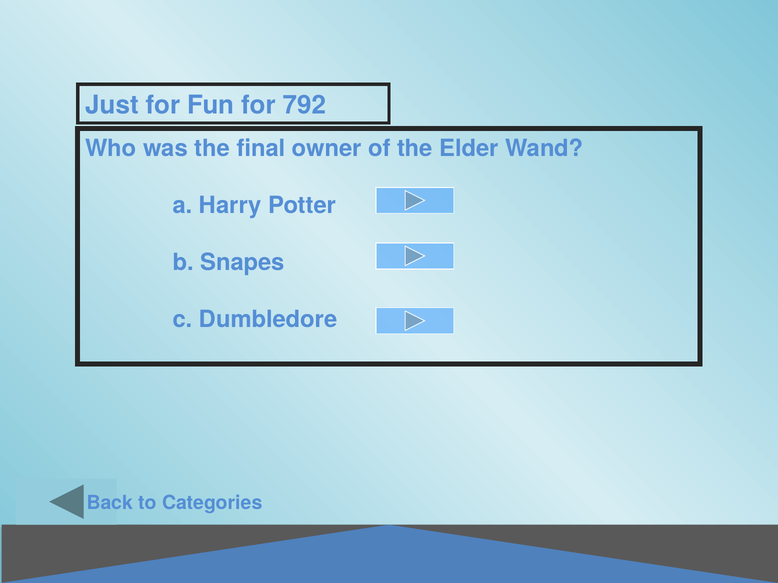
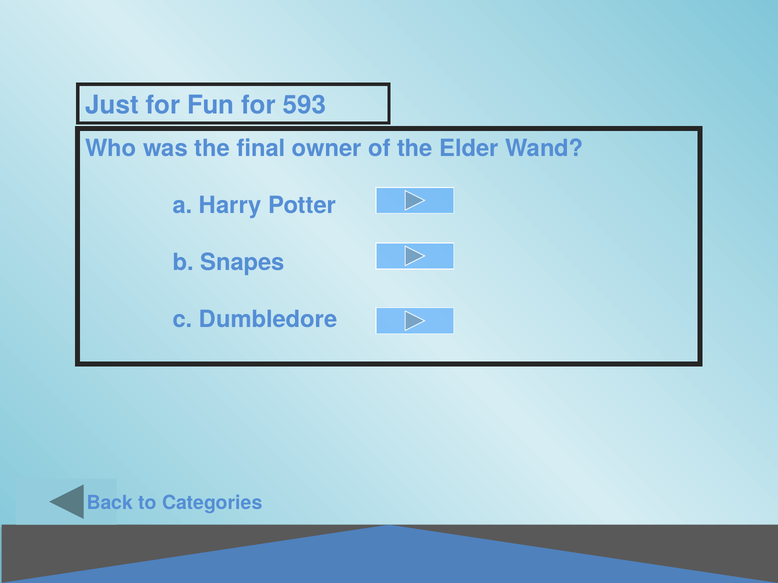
792: 792 -> 593 (305, 105)
